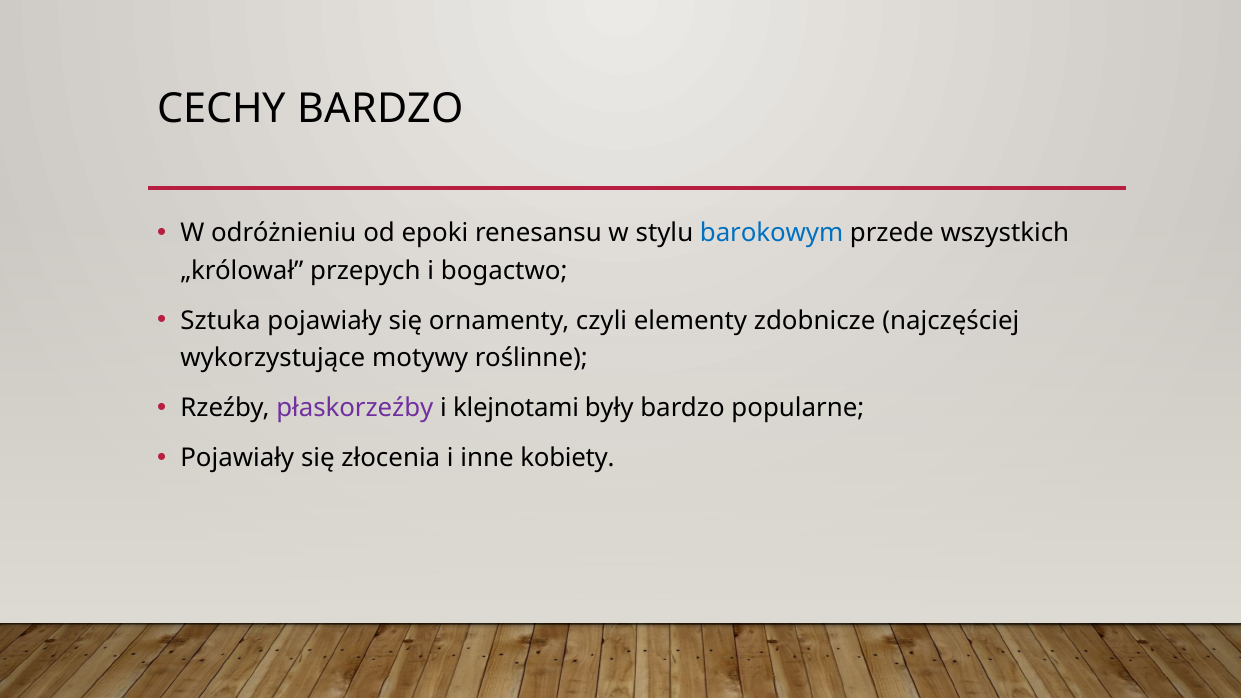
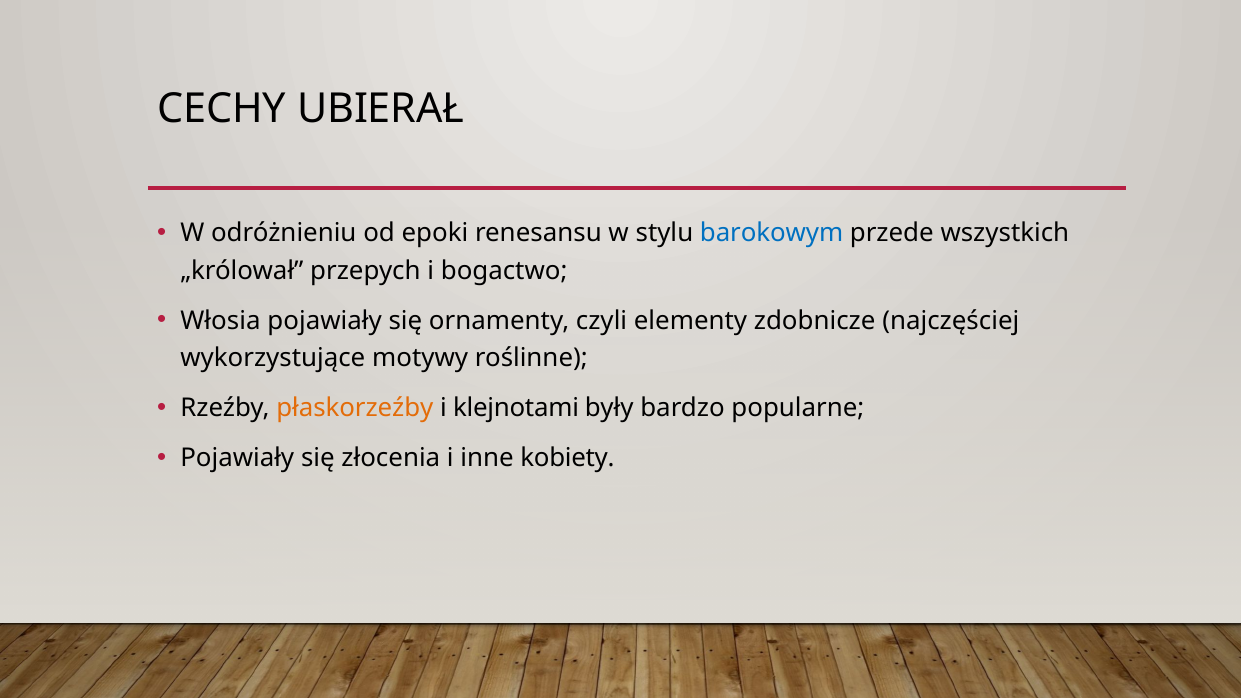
CECHY BARDZO: BARDZO -> UBIERAŁ (381, 109)
Sztuka: Sztuka -> Włosia (221, 321)
płaskorzeźby colour: purple -> orange (355, 408)
